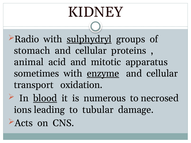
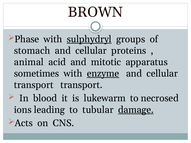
KIDNEY: KIDNEY -> BROWN (95, 12)
Radio: Radio -> Phase (27, 39)
transport oxidation: oxidation -> transport (81, 85)
blood underline: present -> none (45, 98)
numerous: numerous -> lukewarm (105, 98)
damage underline: none -> present (136, 110)
